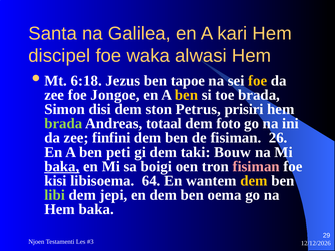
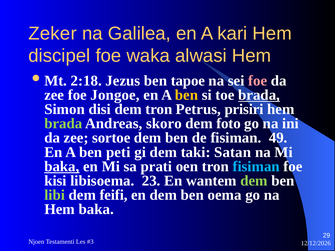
Santa: Santa -> Zeker (53, 33)
6:18: 6:18 -> 2:18 (86, 81)
foe colour: yellow -> pink (258, 81)
brada underline: none -> present (259, 95)
dem ston: ston -> tron (159, 109)
totaal: totaal -> skoro (164, 124)
finfini: finfini -> sortoe (111, 138)
26: 26 -> 49 (278, 138)
Bouw: Bouw -> Satan (233, 152)
boigi: boigi -> prati (156, 167)
fisiman colour: pink -> light blue (256, 167)
64: 64 -> 23 (151, 181)
dem colour: yellow -> light green (254, 181)
jepi: jepi -> feifi (114, 195)
